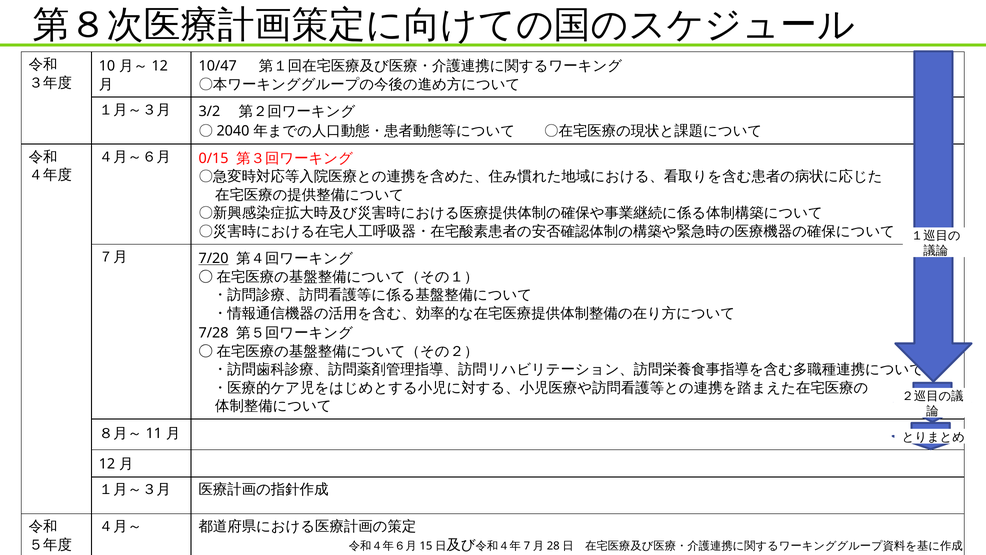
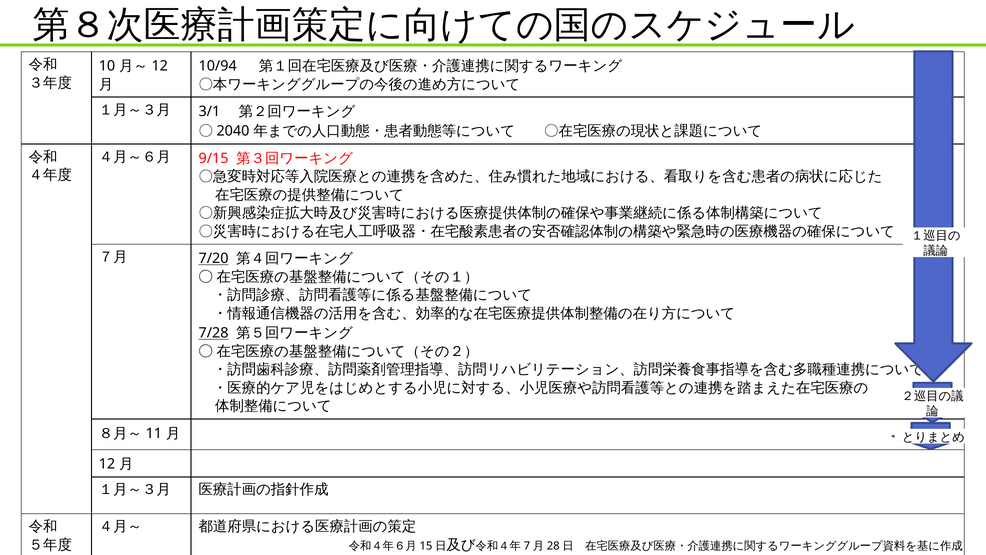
10/47: 10/47 -> 10/94 (218, 66)
3/2: 3/2 -> 3/1 (209, 111)
0/15: 0/15 -> 9/15 (214, 158)
7/28 underline: none -> present (214, 333)
